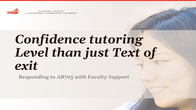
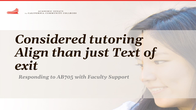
Confidence: Confidence -> Considered (50, 39)
Level: Level -> Align (32, 53)
